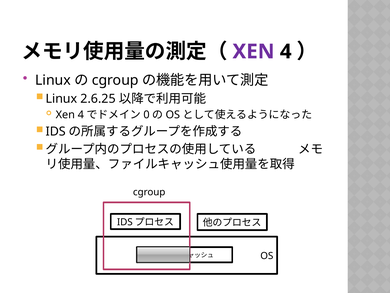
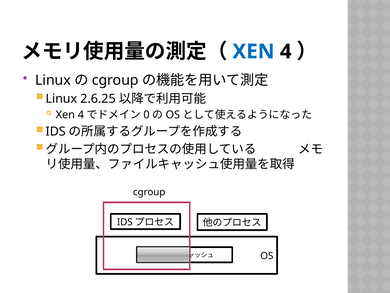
XEN colour: purple -> blue (253, 51)
